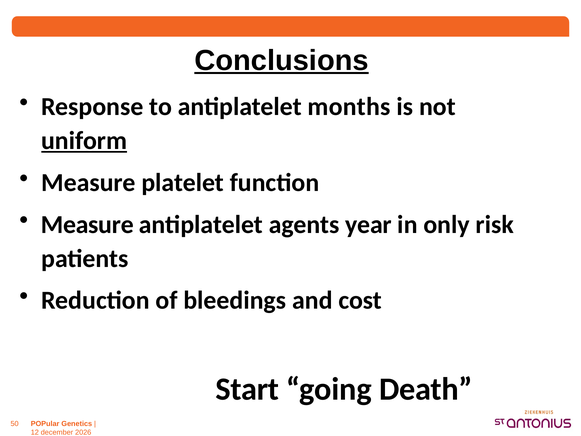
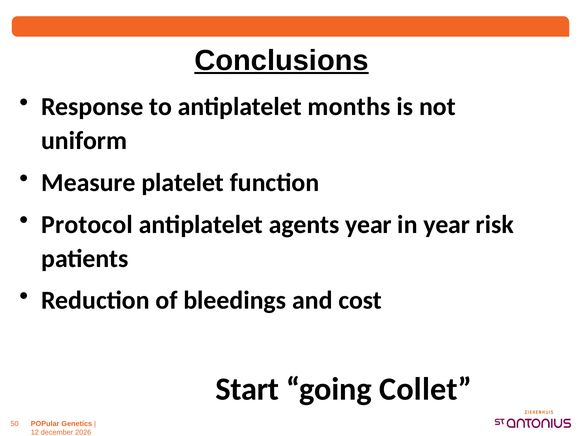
uniform underline: present -> none (84, 141)
Measure: Measure -> Protocol (87, 224)
in only: only -> year (447, 224)
Death: Death -> Collet (426, 389)
